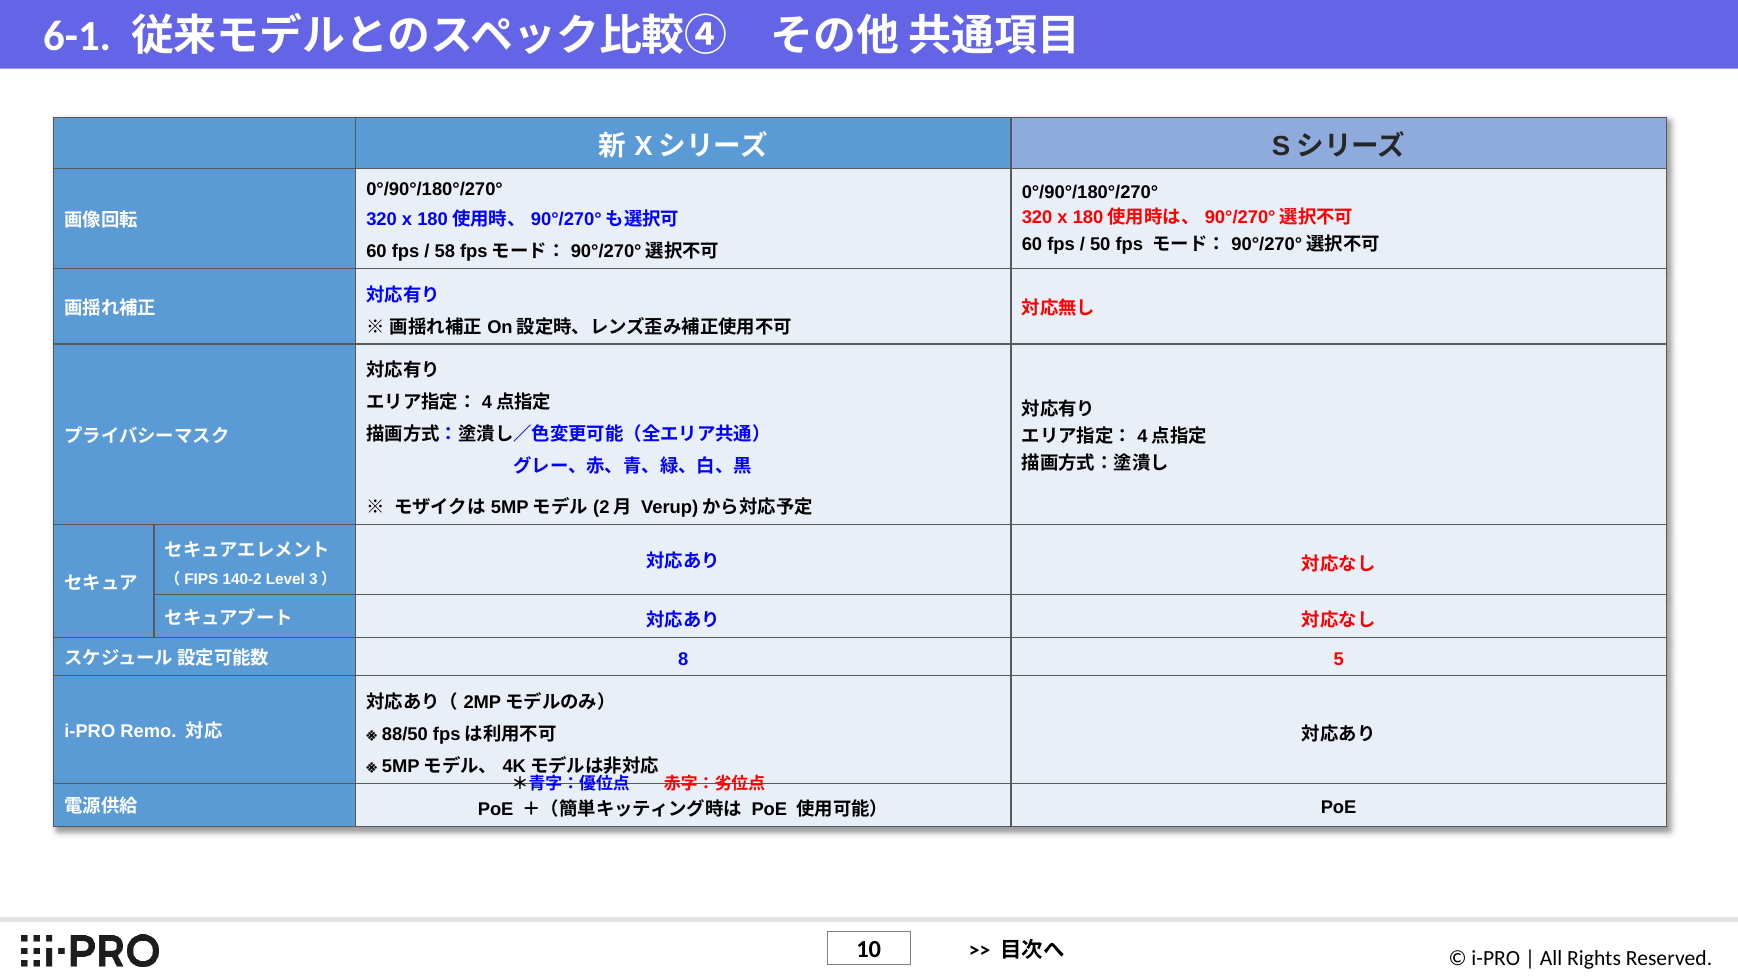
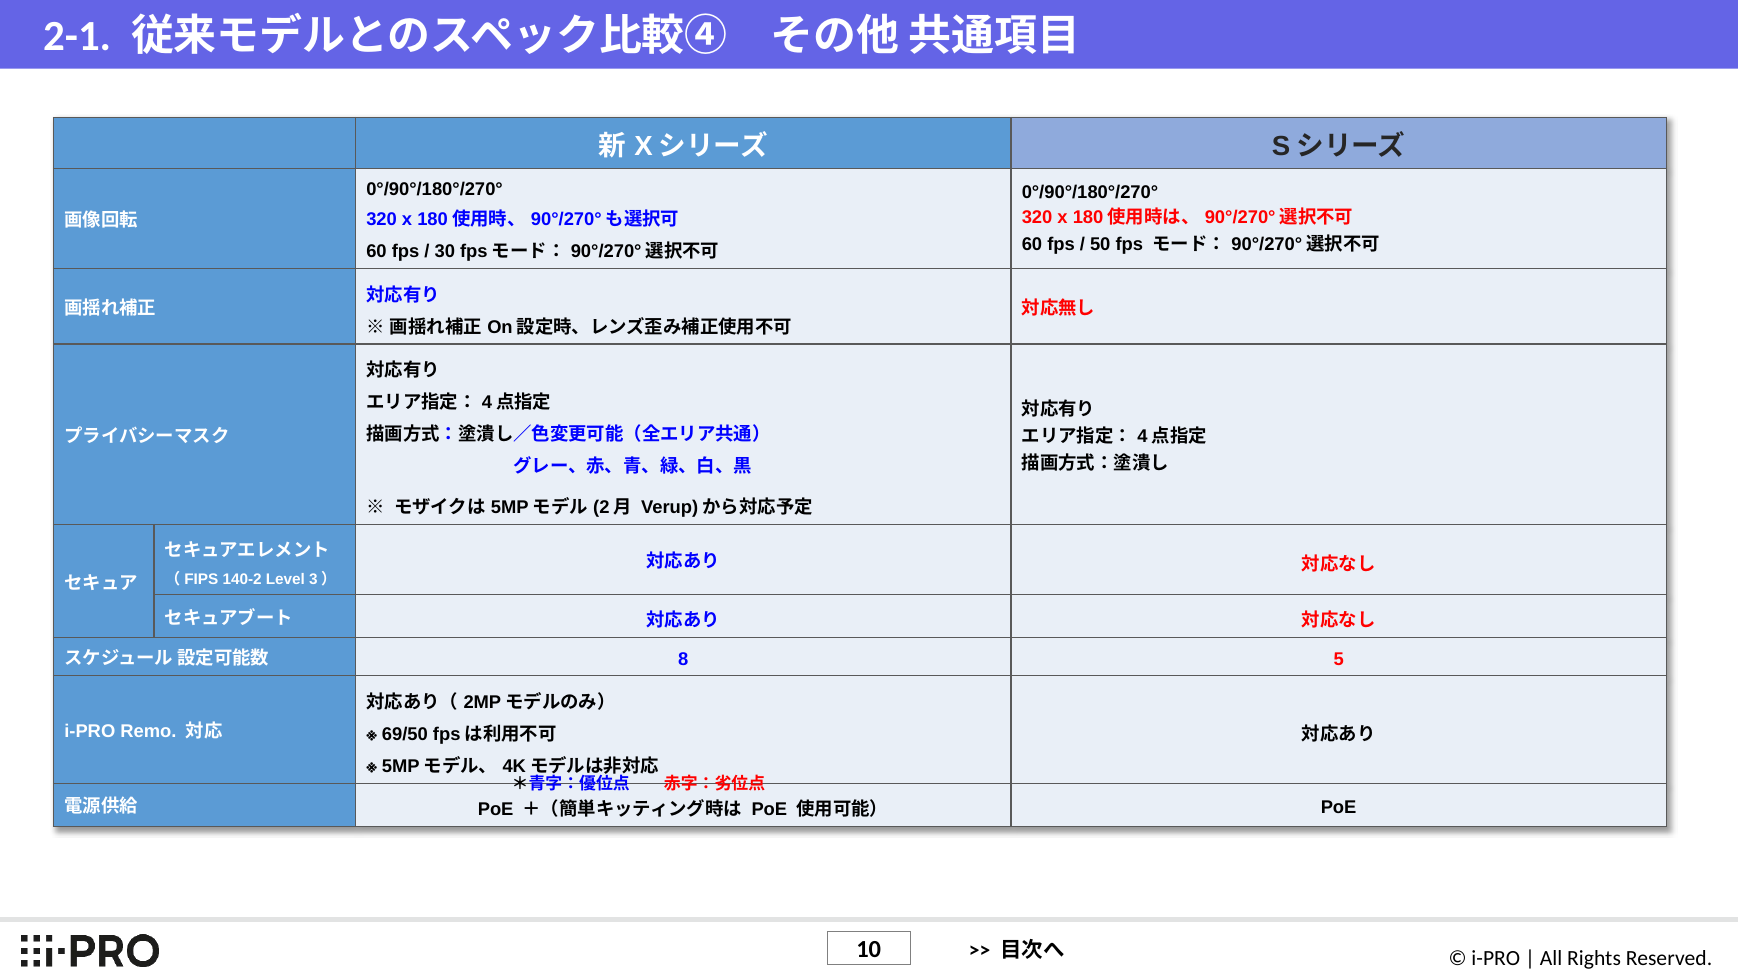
6-1: 6-1 -> 2-1 (77, 37)
58: 58 -> 30 (445, 252)
88/50: 88/50 -> 69/50 (405, 734)
